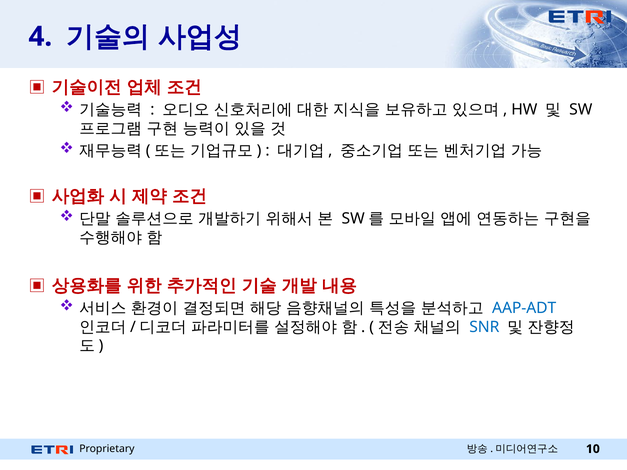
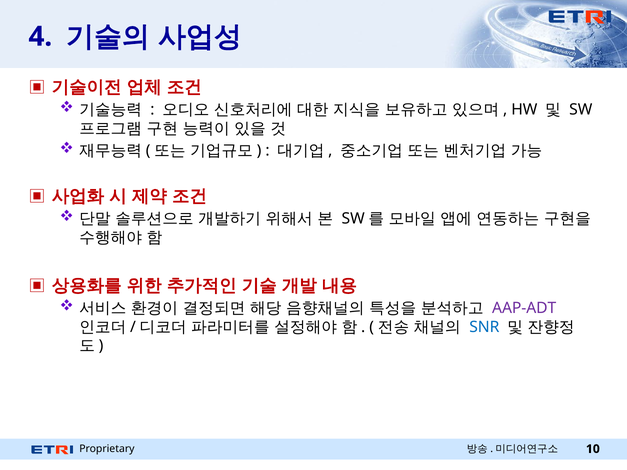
AAP-ADT colour: blue -> purple (524, 308)
